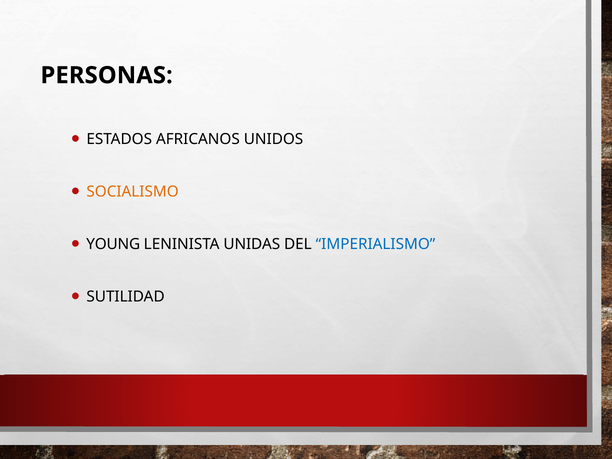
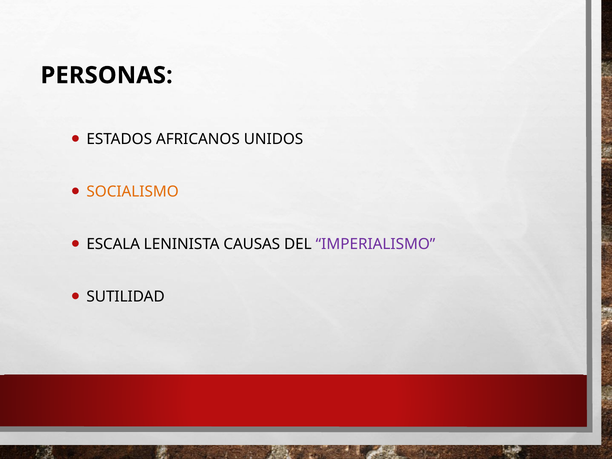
YOUNG: YOUNG -> ESCALA (113, 244)
UNIDAS: UNIDAS -> CAUSAS (252, 244)
IMPERIALISMO colour: blue -> purple (376, 244)
